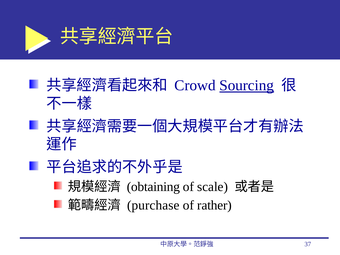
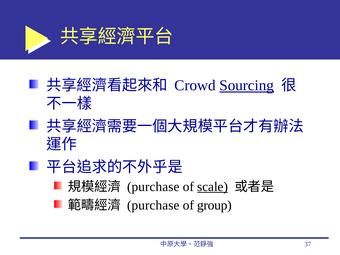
obtaining: obtaining -> purchase (153, 187)
scale underline: none -> present (213, 187)
rather: rather -> group (214, 205)
